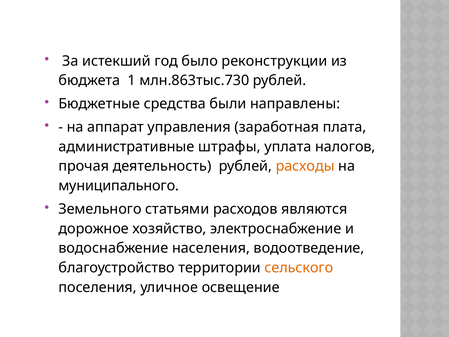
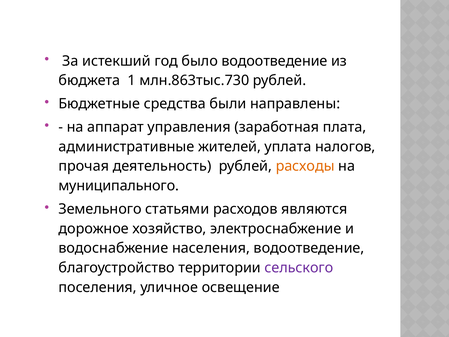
было реконструкции: реконструкции -> водоотведение (275, 61)
штрафы: штрафы -> жителей (230, 147)
сельского colour: orange -> purple (299, 268)
